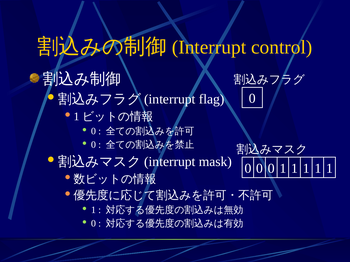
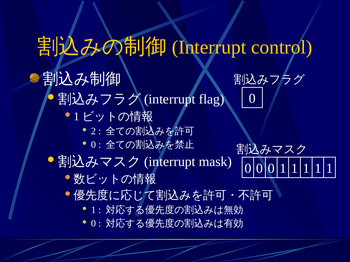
0: 0 -> 2 (93, 131)
